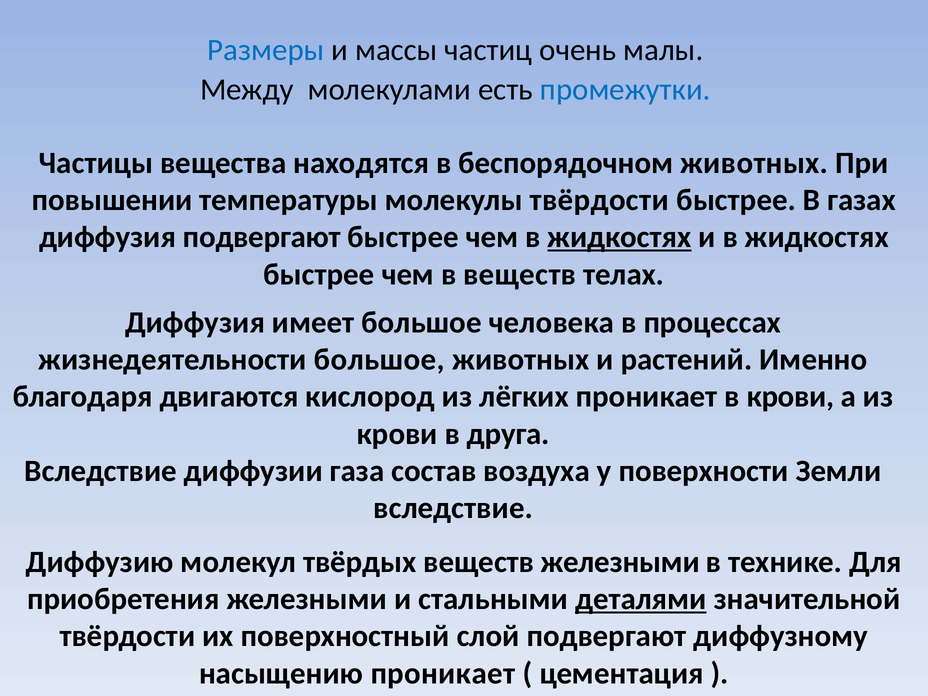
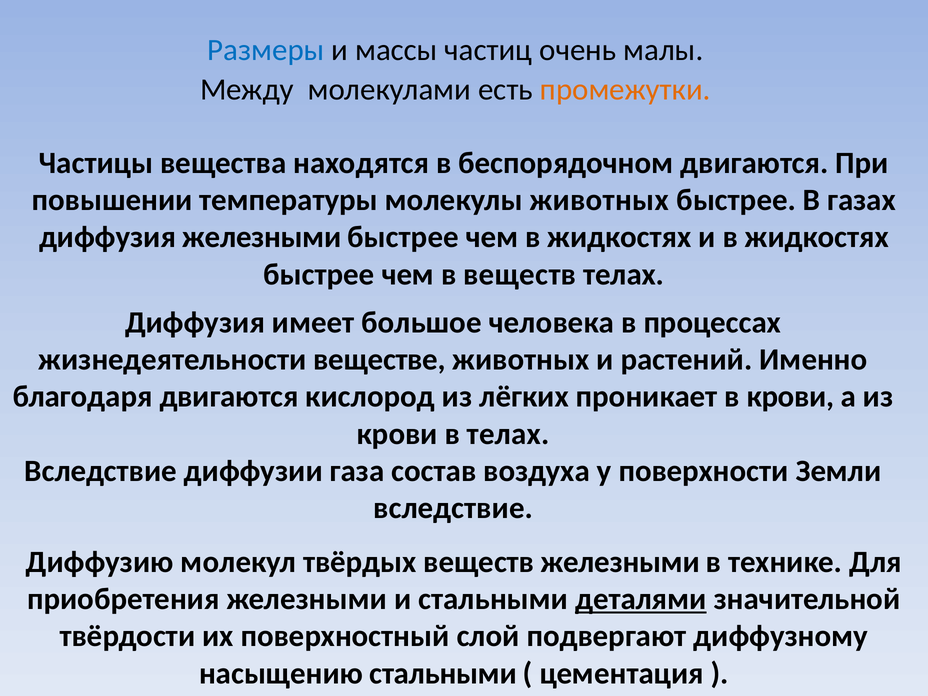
промежутки colour: blue -> orange (625, 90)
беспорядочном животных: животных -> двигаются (754, 163)
молекулы твёрдости: твёрдости -> животных (599, 200)
диффузия подвергают: подвергают -> железными (262, 237)
жидкостях underline: present -> none (619, 237)
жизнедеятельности большое: большое -> веществе (379, 360)
в друга: друга -> телах (508, 434)
насыщению проникает: проникает -> стальными (443, 673)
